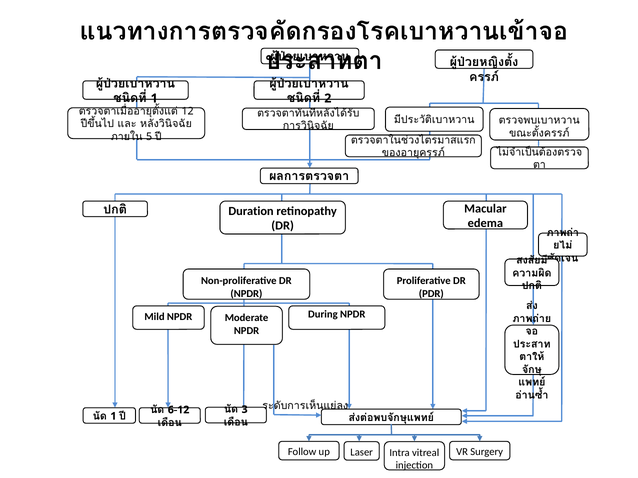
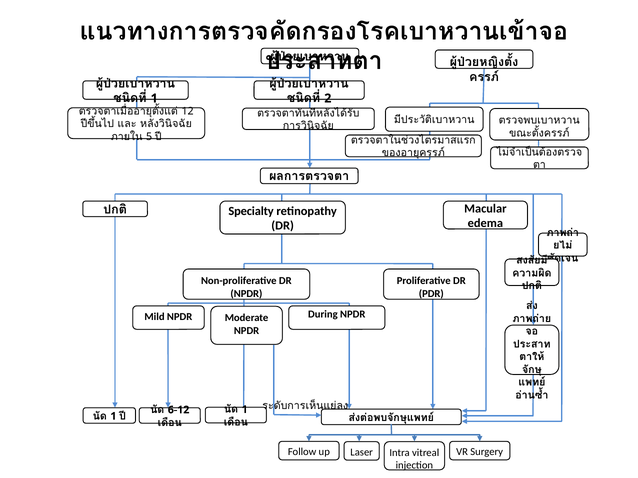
Duration: Duration -> Specialty (251, 211)
3: 3 -> 1 (245, 410)
